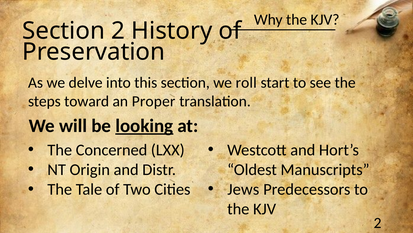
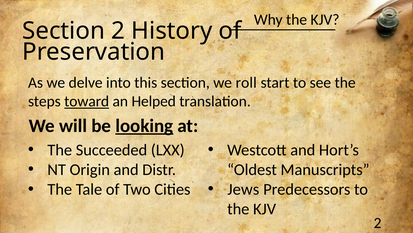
toward underline: none -> present (87, 101)
Proper: Proper -> Helped (154, 101)
Concerned: Concerned -> Succeeded (111, 150)
